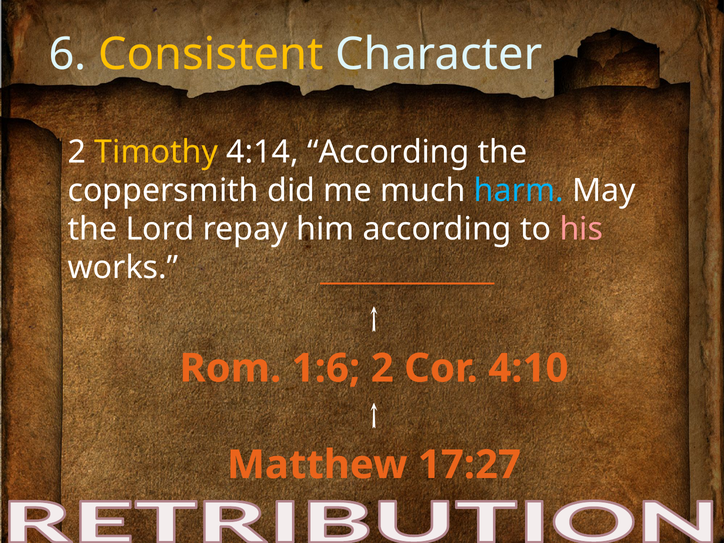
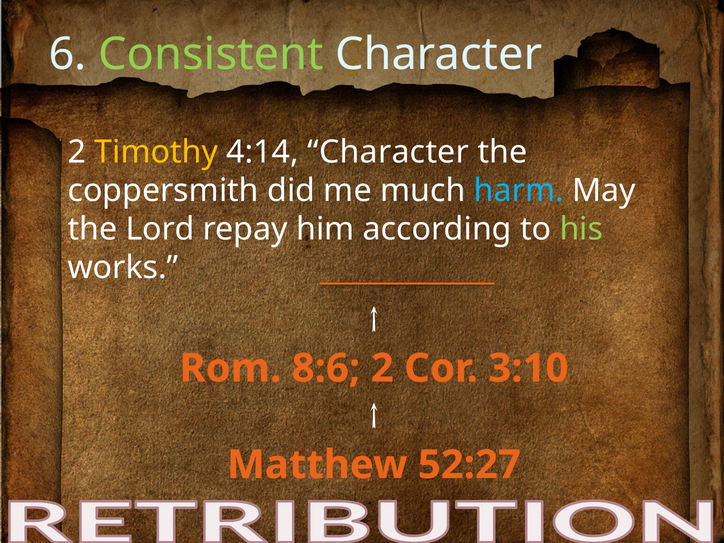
Consistent colour: yellow -> light green (211, 54)
4:14 According: According -> Character (388, 152)
his colour: pink -> light green (581, 229)
1:6: 1:6 -> 8:6 (326, 368)
4:10: 4:10 -> 3:10 (528, 368)
17:27: 17:27 -> 52:27 (469, 465)
